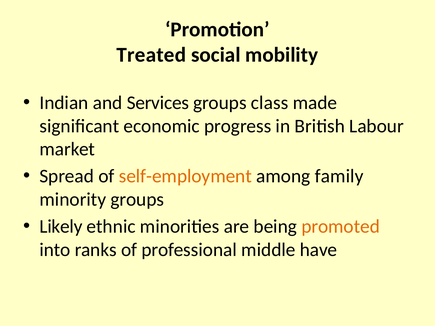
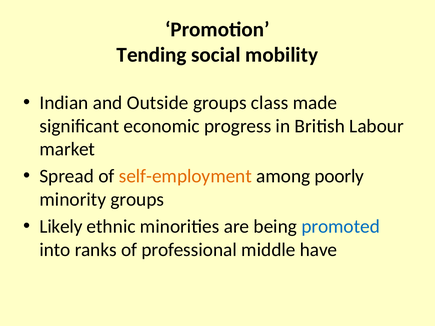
Treated: Treated -> Tending (152, 55)
Services: Services -> Outside (158, 103)
family: family -> poorly (339, 176)
promoted colour: orange -> blue (341, 227)
